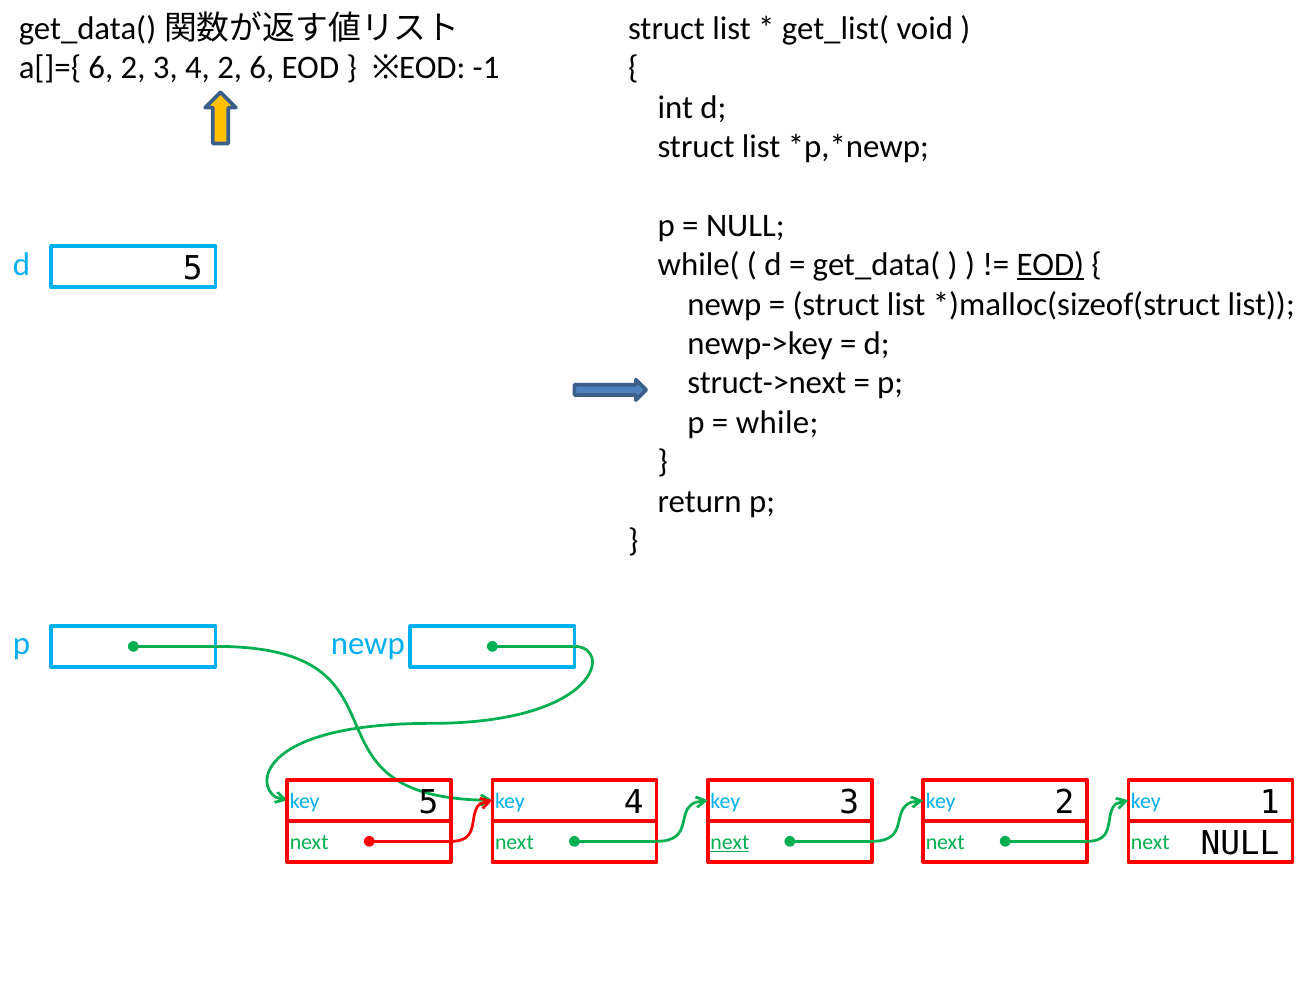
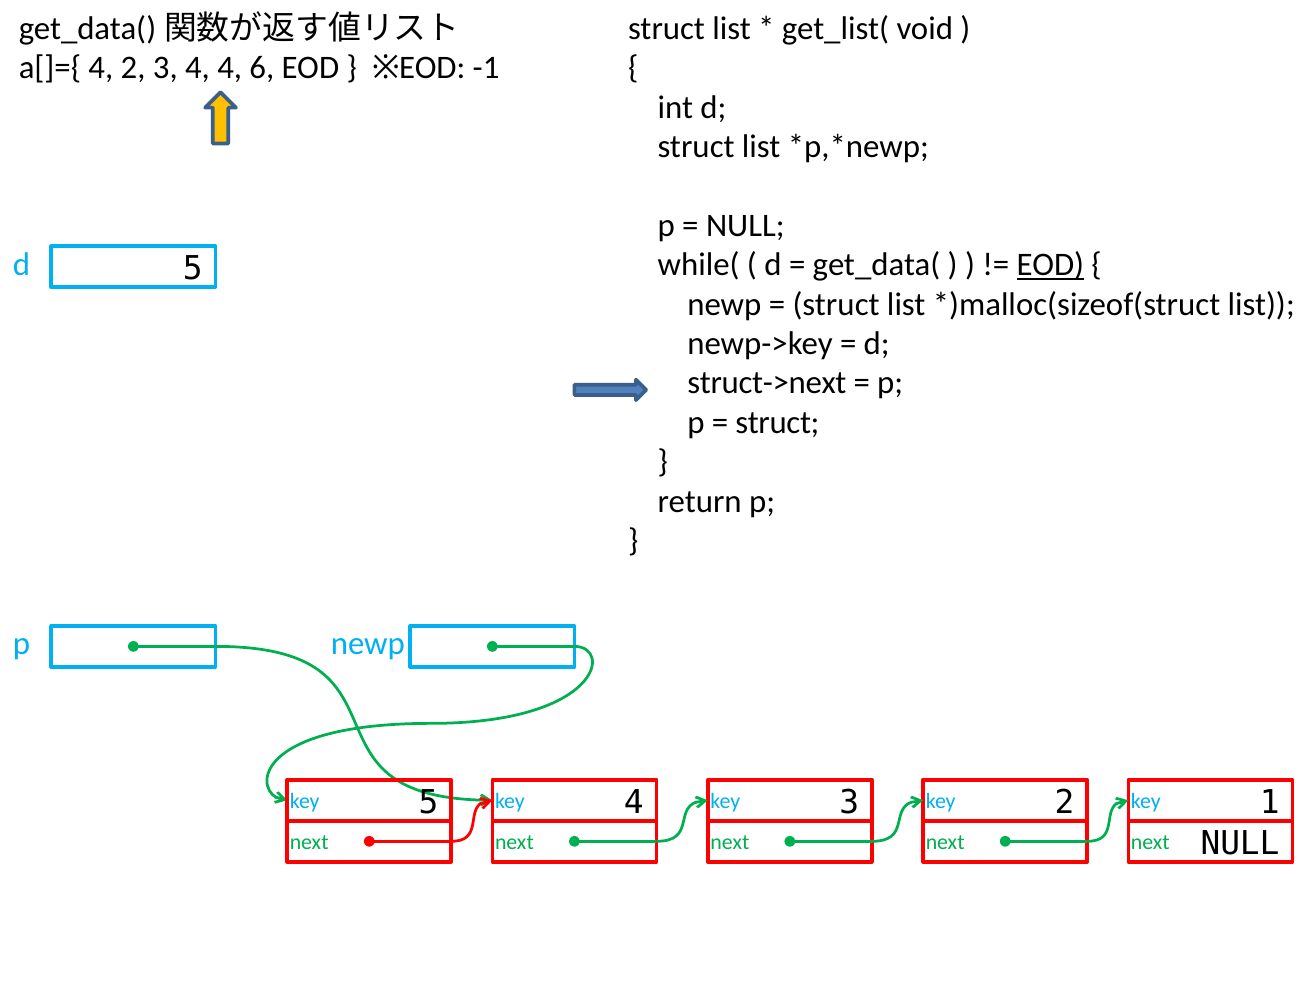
a[]={ 6: 6 -> 4 (101, 68)
4 2: 2 -> 4 (230, 68)
while: while -> struct (777, 422)
next underline: present -> none (730, 842)
